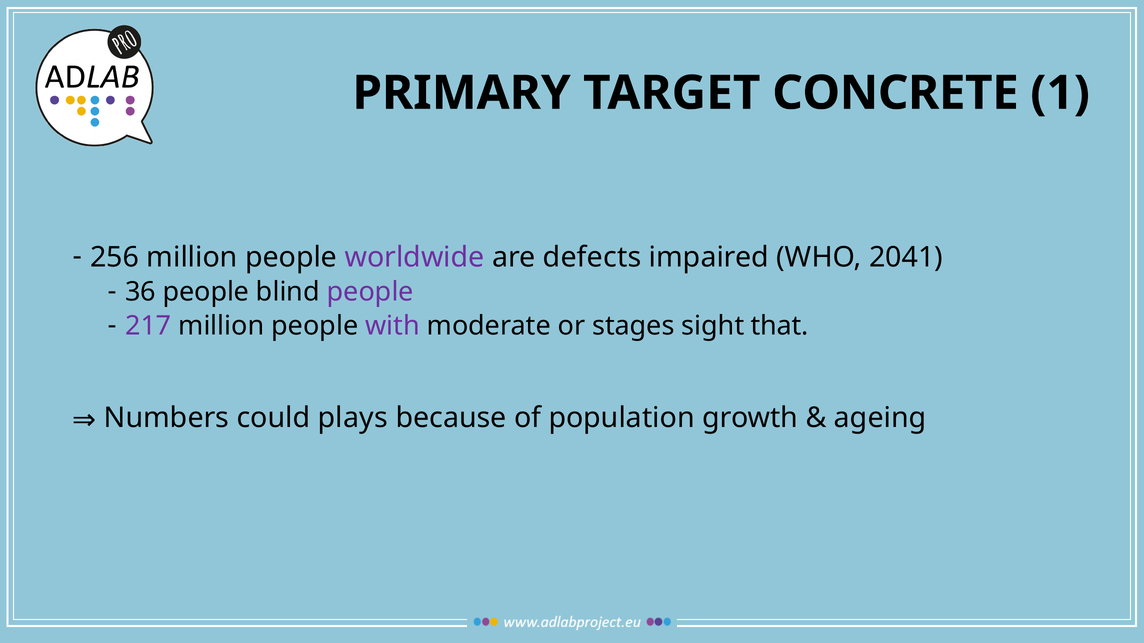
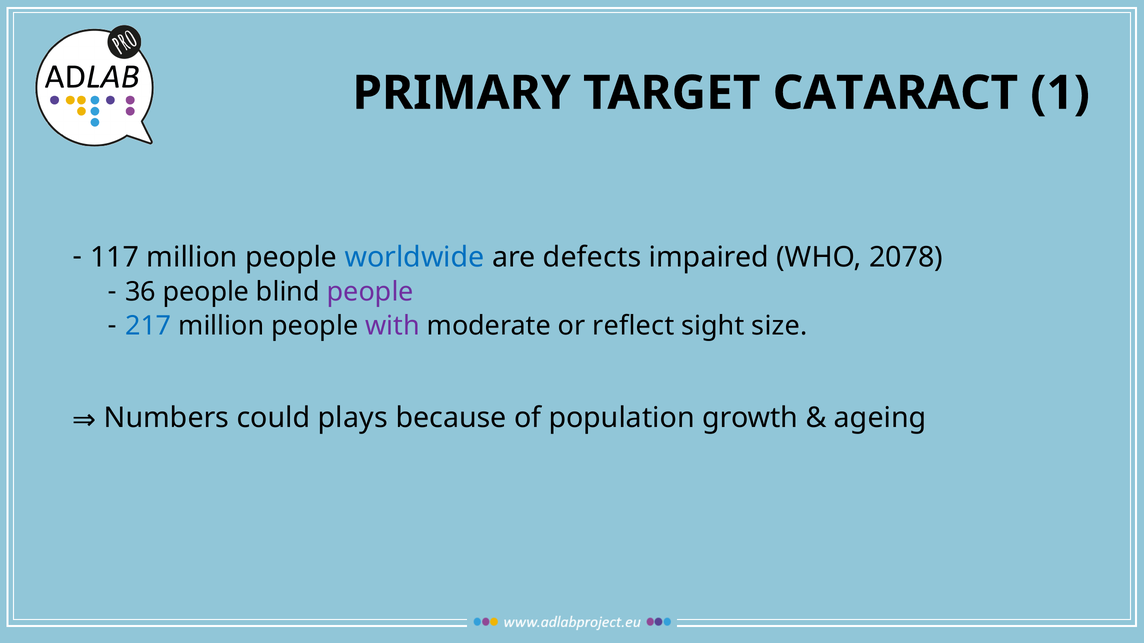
CONCRETE: CONCRETE -> CATARACT (895, 93)
256: 256 -> 117 (115, 257)
worldwide colour: purple -> blue (415, 257)
2041: 2041 -> 2078 (906, 257)
217 colour: purple -> blue (148, 326)
stages: stages -> reflect (633, 326)
that: that -> size (779, 326)
